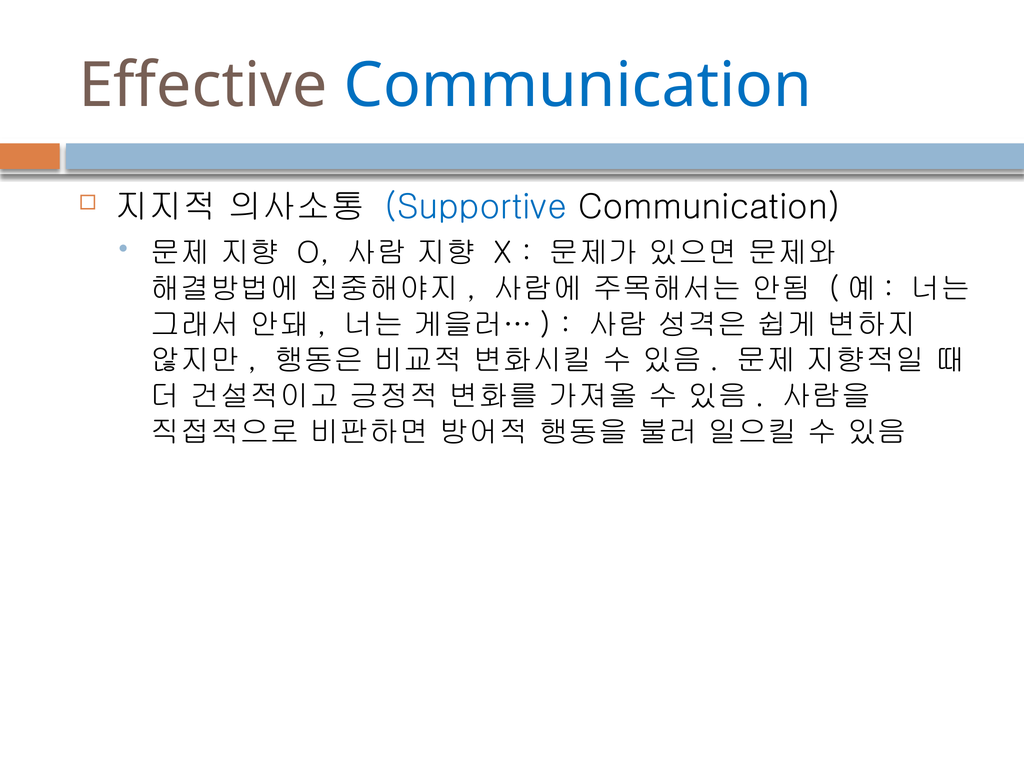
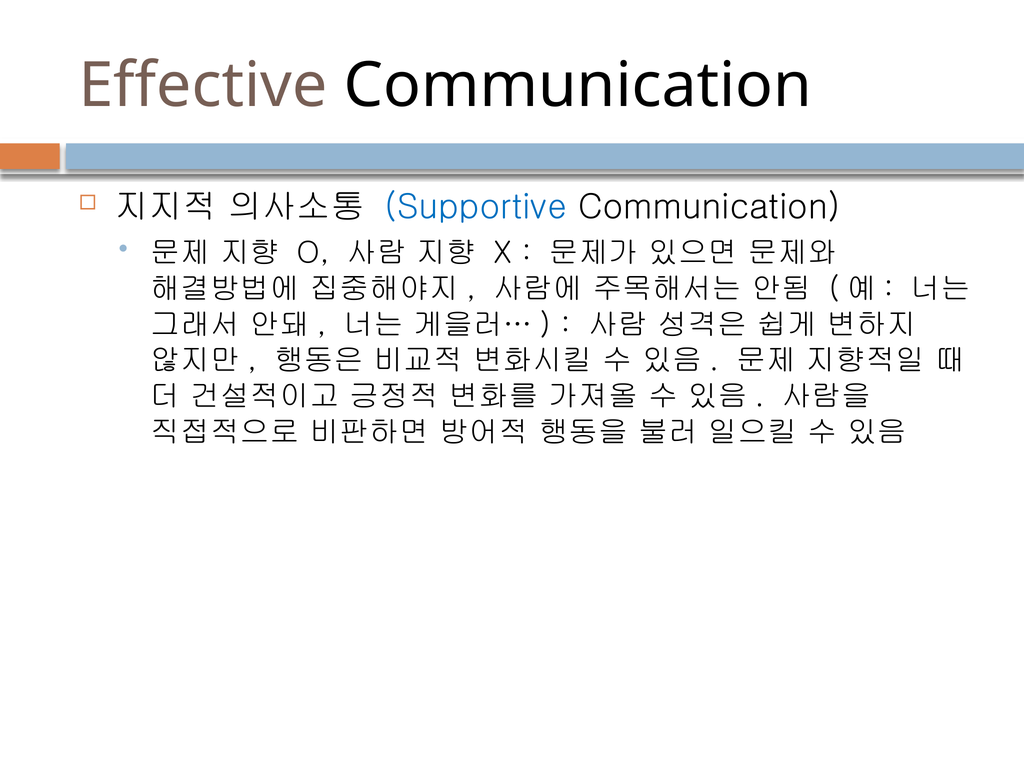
Communication colour: blue -> black (578, 85)
